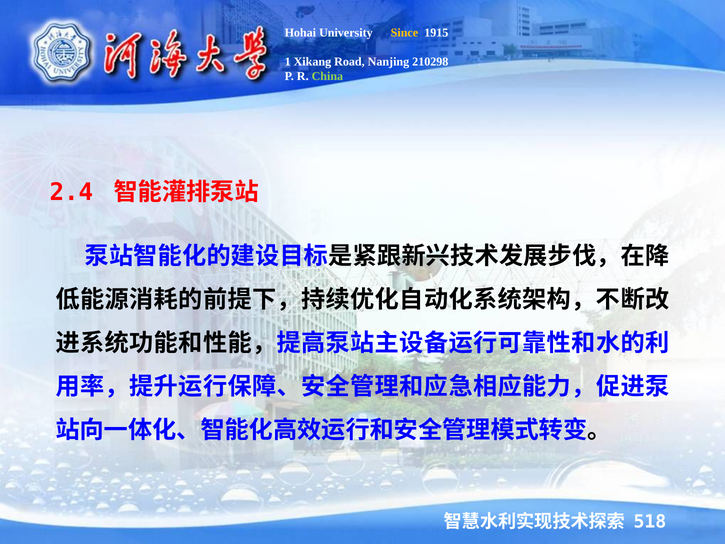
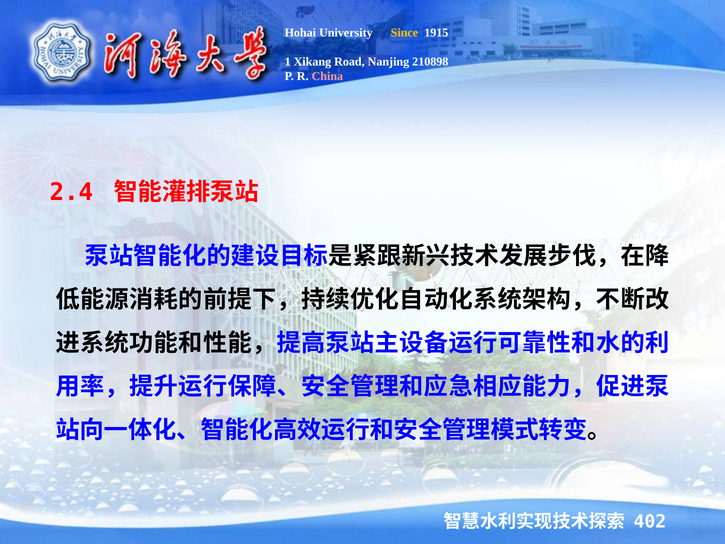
210298: 210298 -> 210898 (430, 62)
China colour: light green -> pink (327, 76)
518: 518 -> 402 (650, 522)
